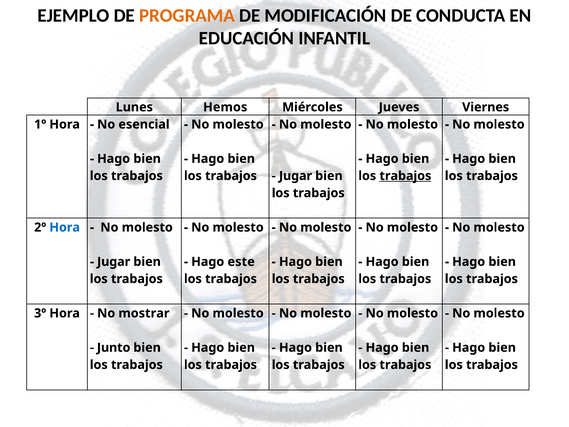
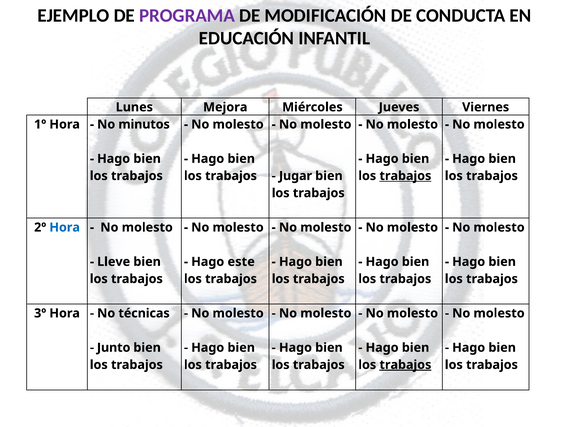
PROGRAMA colour: orange -> purple (187, 16)
Hemos: Hemos -> Mejora (225, 107)
esencial: esencial -> minutos (144, 124)
Jugar: Jugar -> Lleve (114, 262)
mostrar: mostrar -> técnicas (144, 313)
trabajos underline: none -> present (405, 365)
